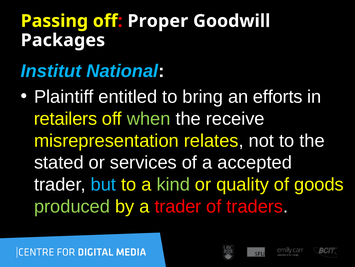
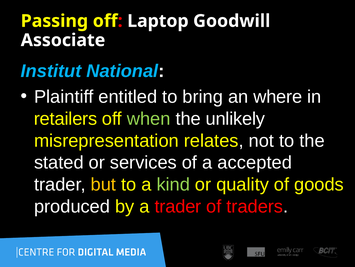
Proper: Proper -> Laptop (158, 21)
Packages: Packages -> Associate (63, 40)
efforts: efforts -> where (278, 97)
receive: receive -> unlikely (235, 118)
but colour: light blue -> yellow (103, 184)
produced colour: light green -> white (72, 206)
